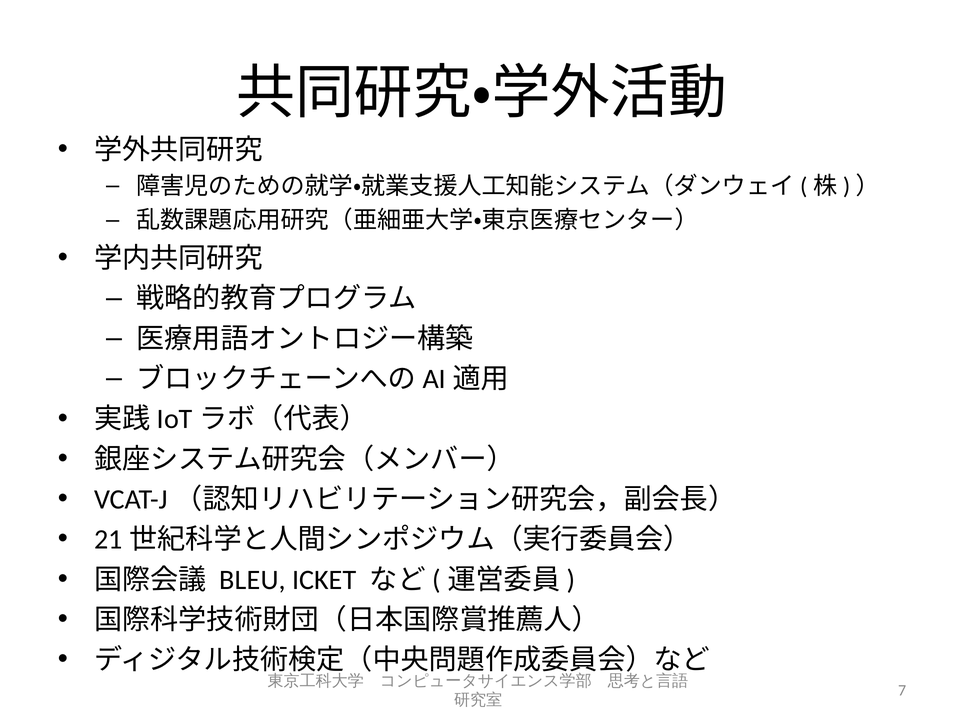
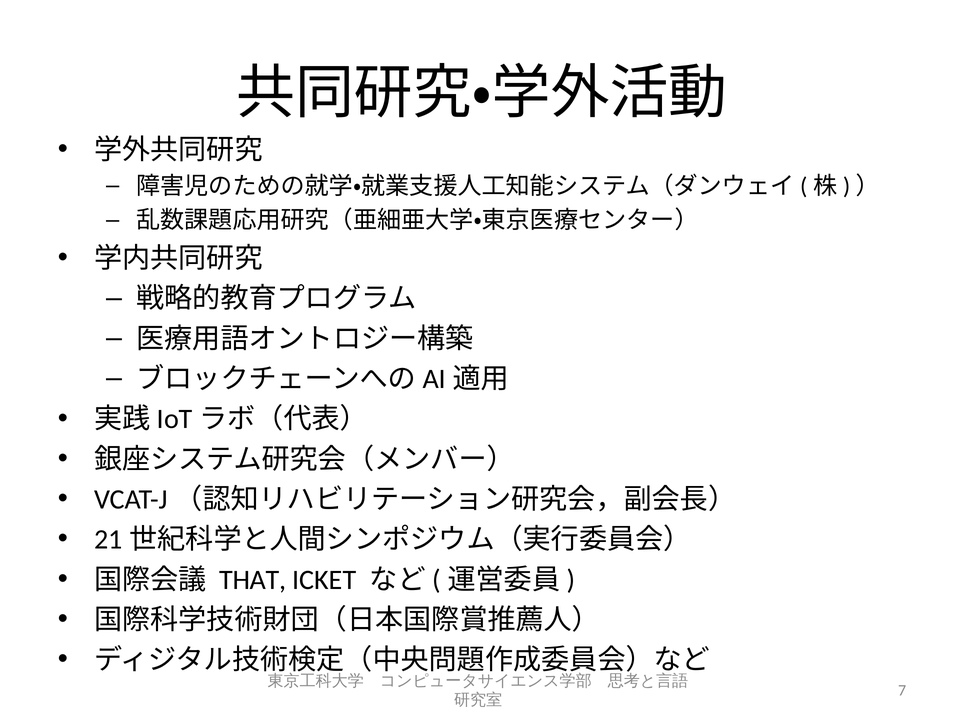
BLEU: BLEU -> THAT (253, 580)
